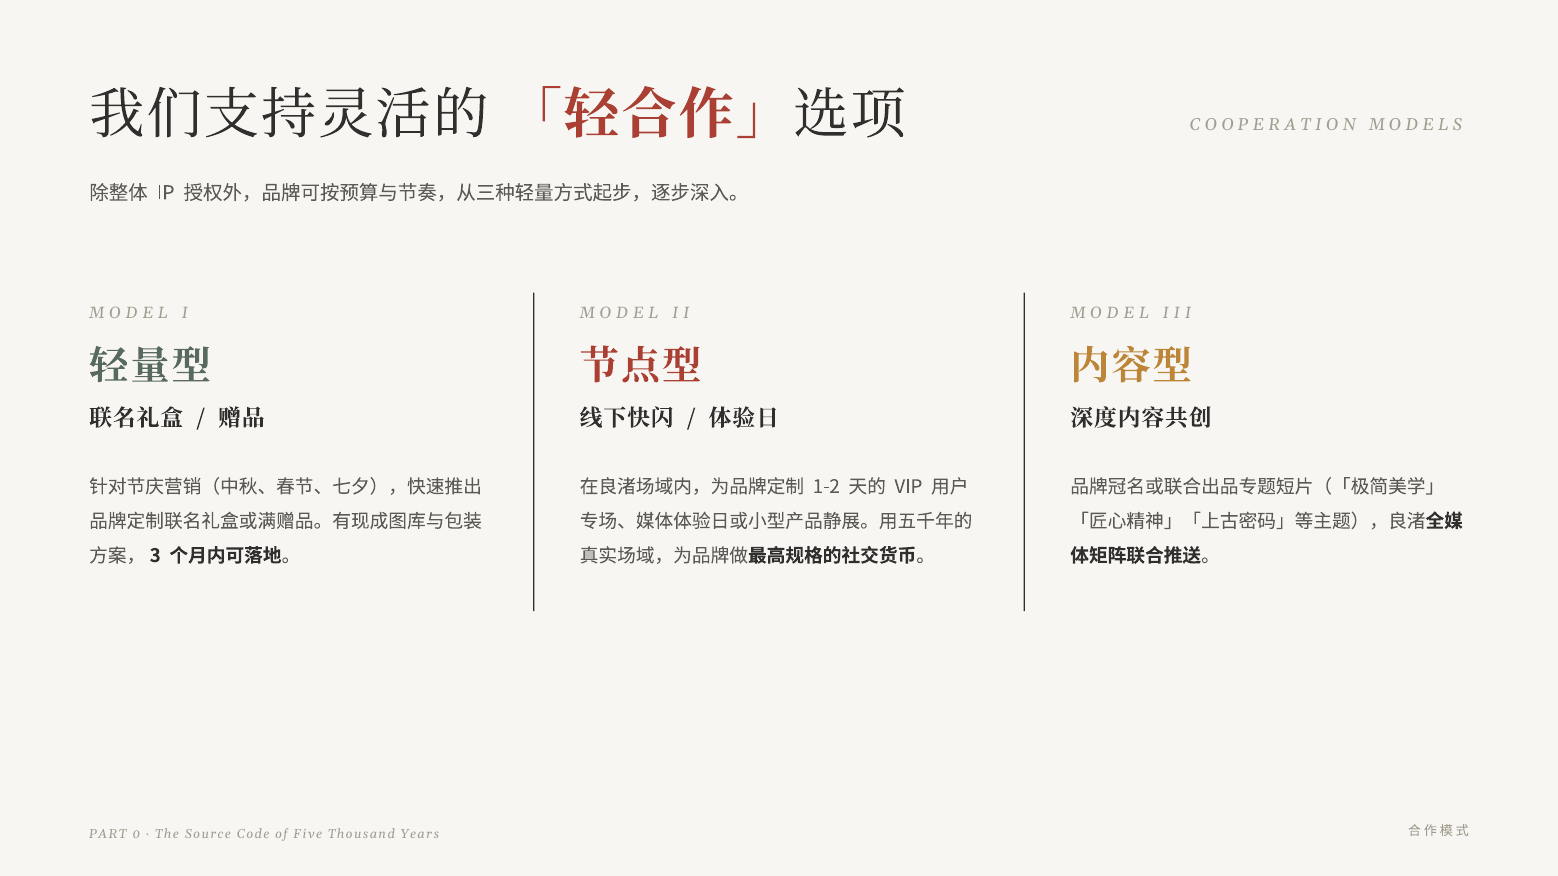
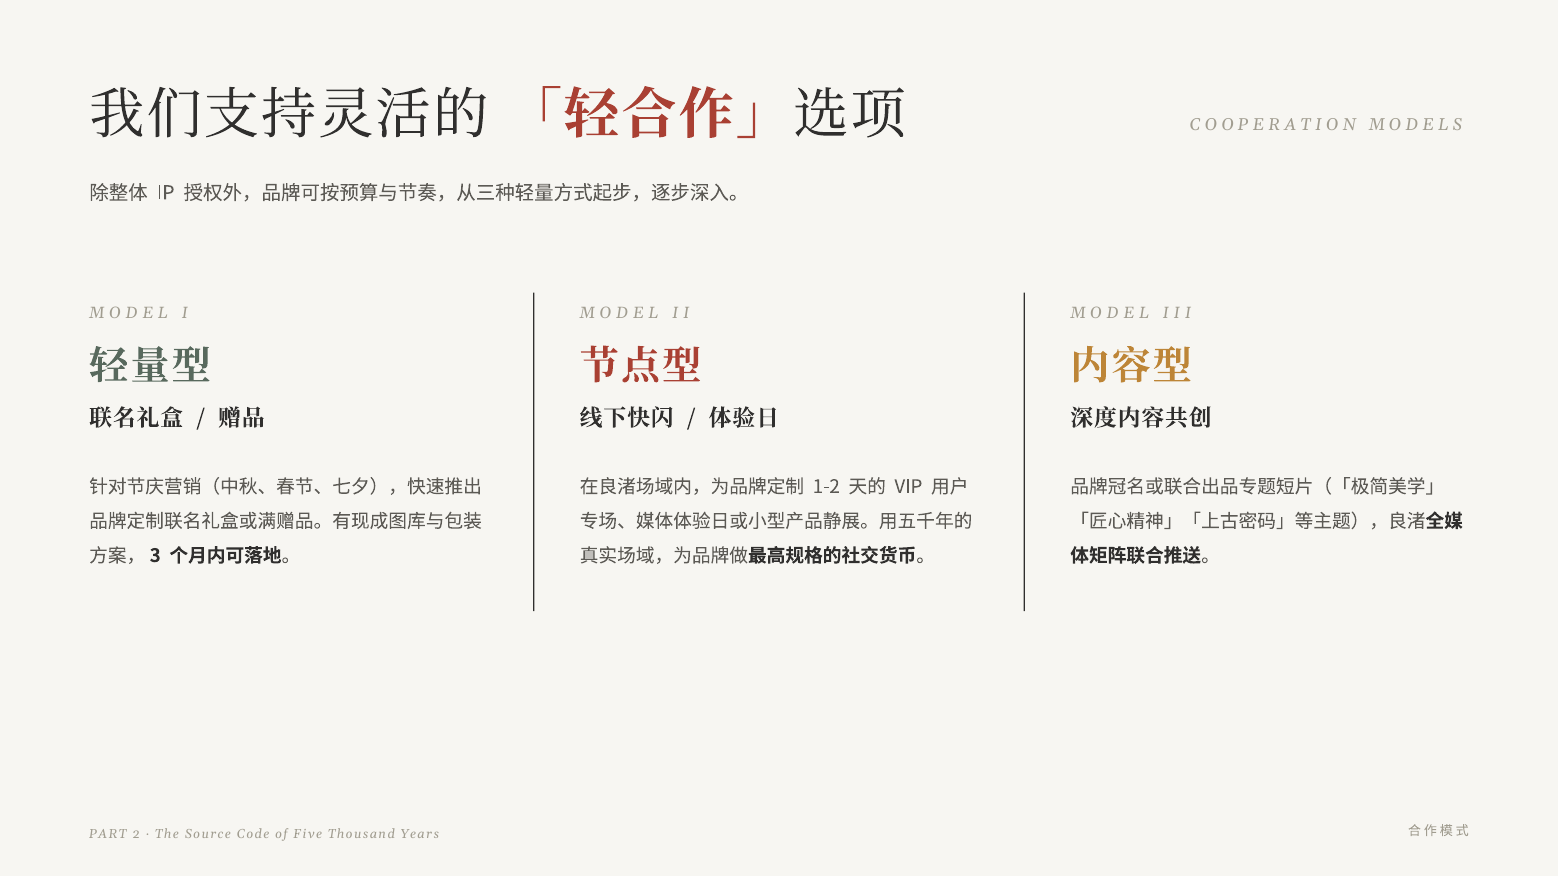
0: 0 -> 2 (136, 835)
